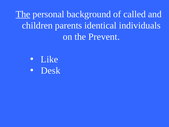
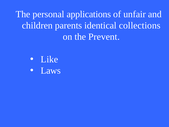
The underline: present -> none (23, 14)
background: background -> applications (89, 14)
called: called -> unfair (135, 14)
individuals: individuals -> collections (140, 25)
Desk: Desk -> Laws (51, 70)
